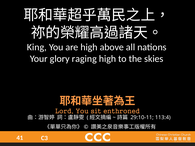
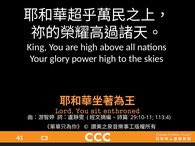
raging: raging -> power (84, 59)
